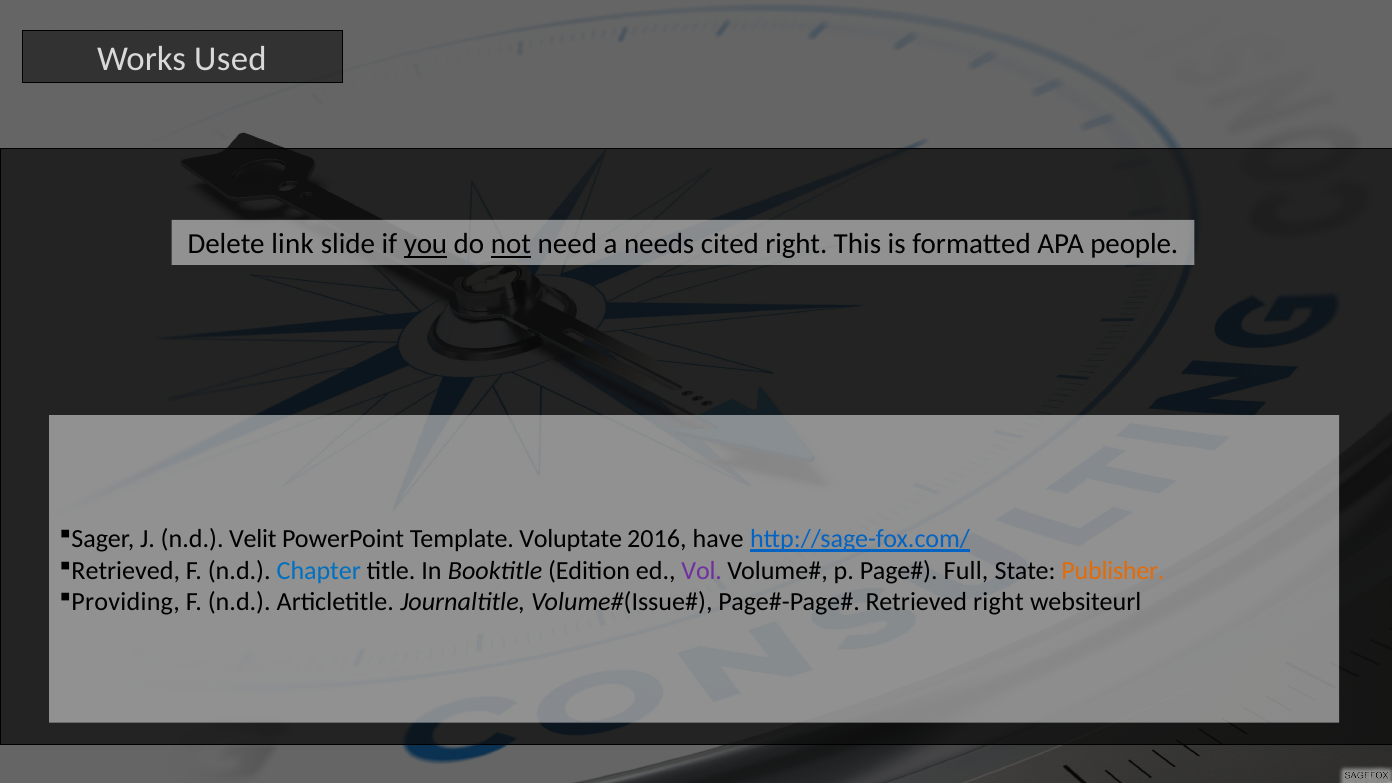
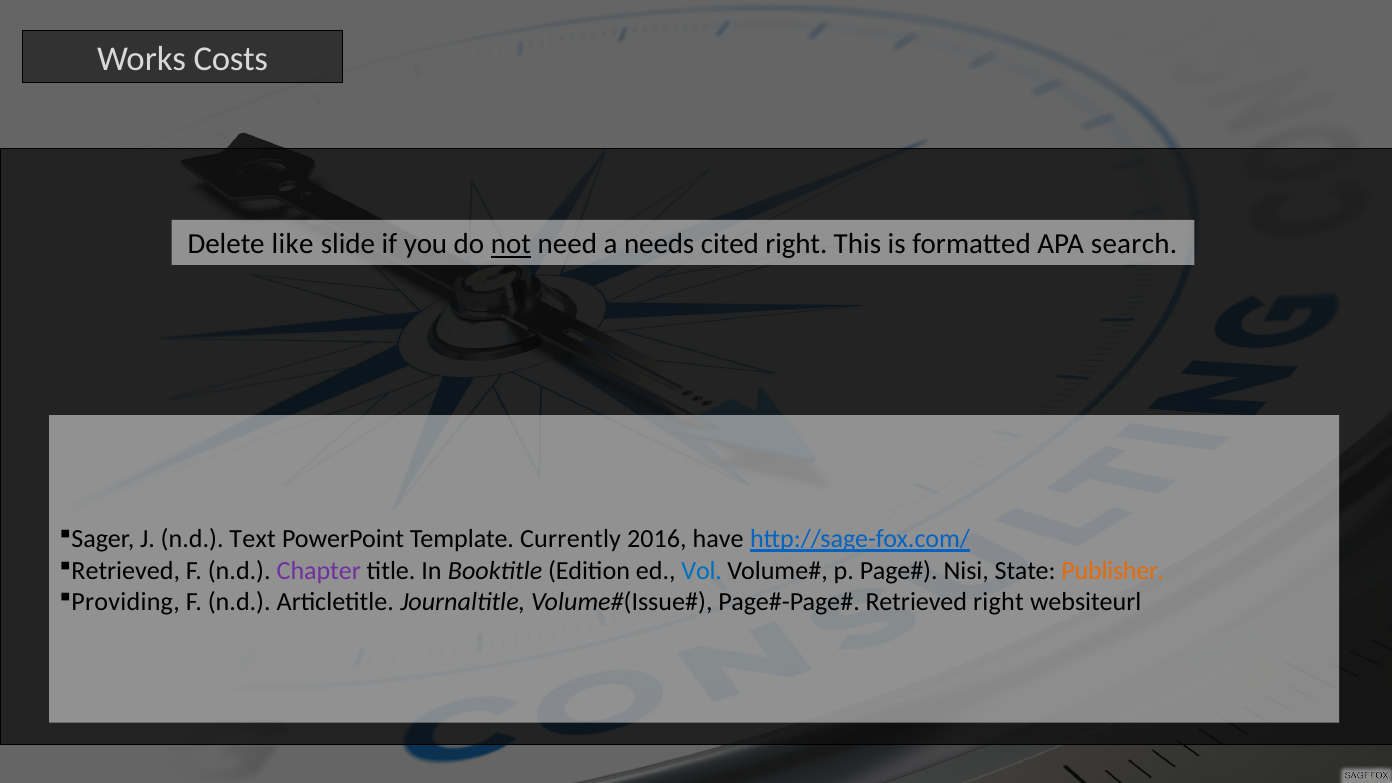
Used: Used -> Costs (231, 59)
link: link -> like (293, 244)
you underline: present -> none (426, 244)
people: people -> search (1134, 244)
Velit: Velit -> Text (253, 539)
Voluptate: Voluptate -> Currently (571, 539)
Chapter colour: blue -> purple (319, 571)
Vol colour: purple -> blue (702, 571)
Full: Full -> Nisi (966, 571)
